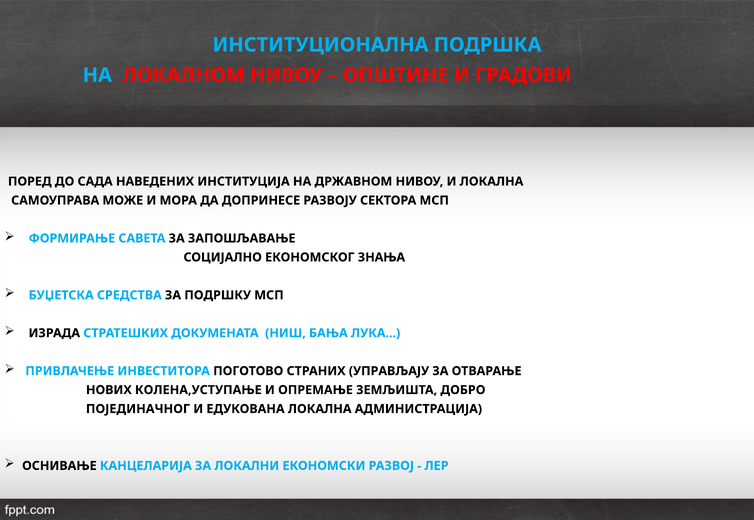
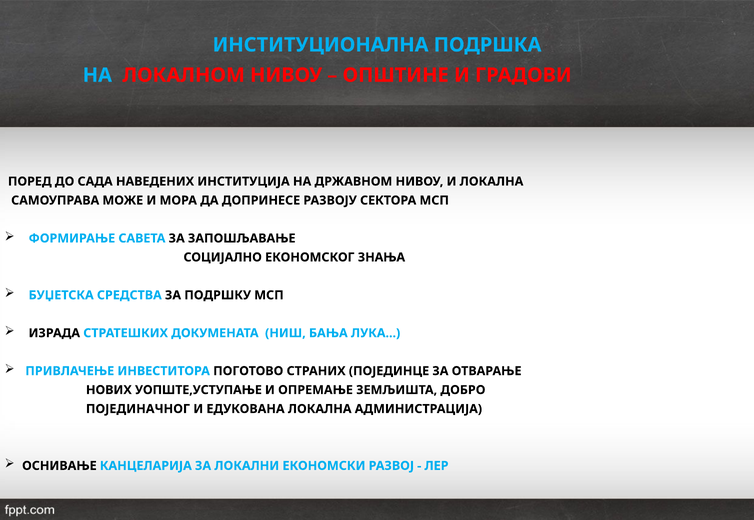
УПРАВЉАЈУ: УПРАВЉАЈУ -> ПОЈЕДИНЦЕ (389, 371)
КОЛЕНА,УСТУПАЊЕ: КОЛЕНА,УСТУПАЊЕ -> УОПШТЕ,УСТУПАЊЕ (198, 390)
